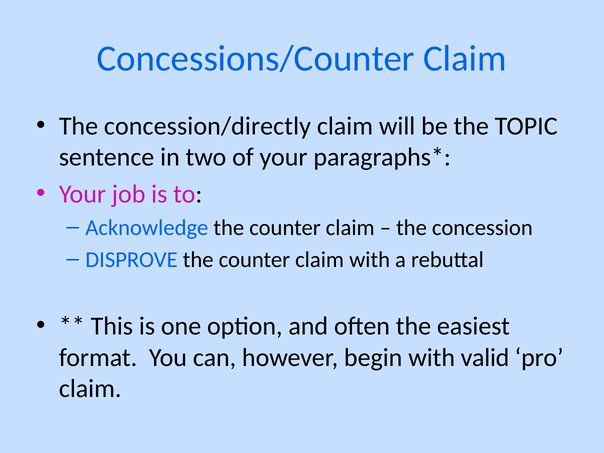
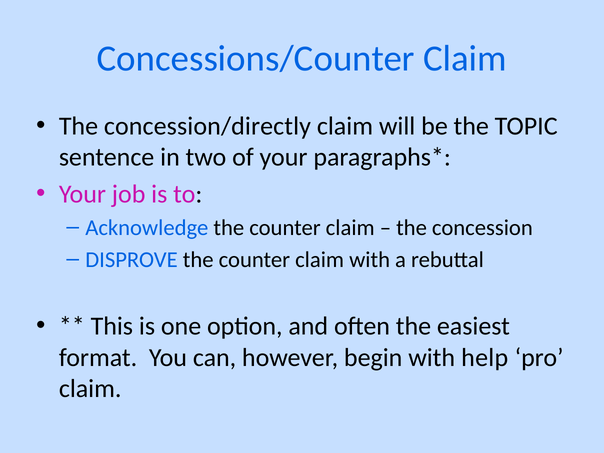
valid: valid -> help (485, 358)
